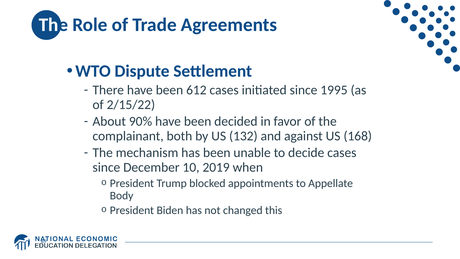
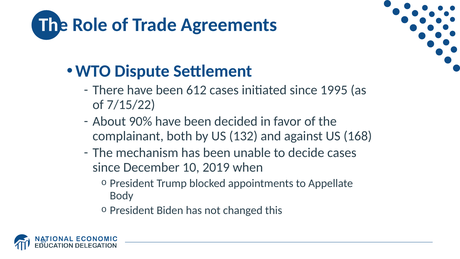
2/15/22: 2/15/22 -> 7/15/22 (131, 105)
